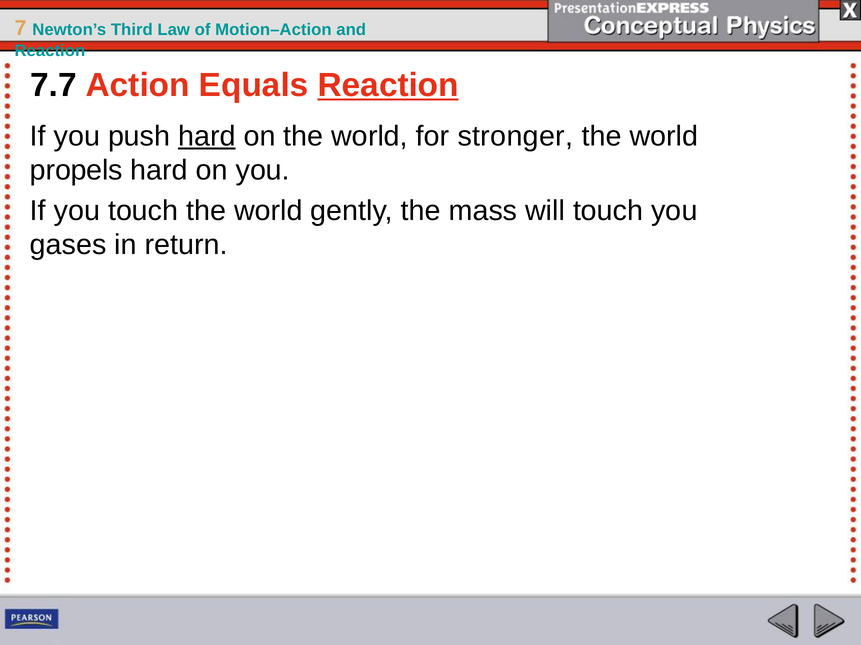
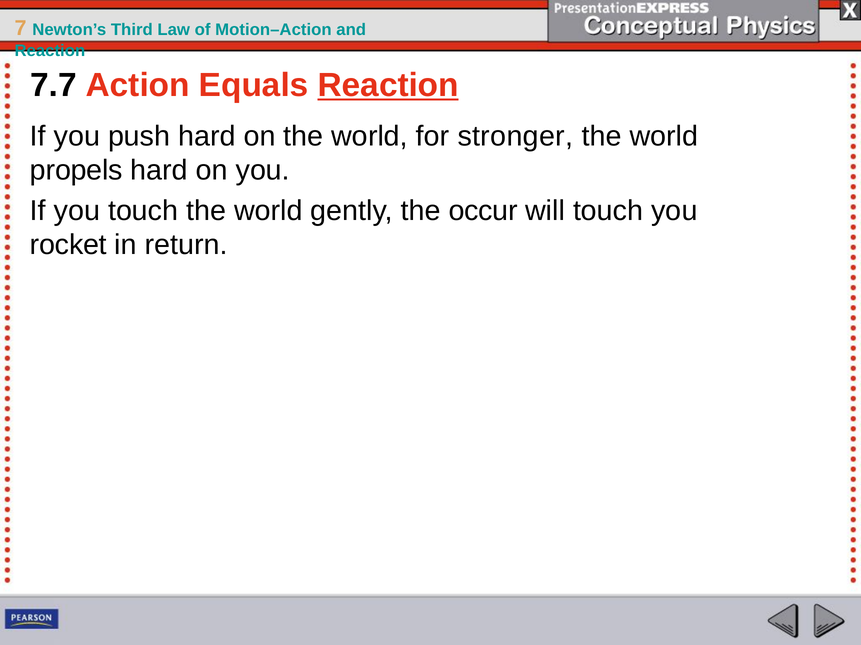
hard underline: present -> none (207, 136)
mass: mass -> occur (483, 211)
gases: gases -> rocket (68, 245)
